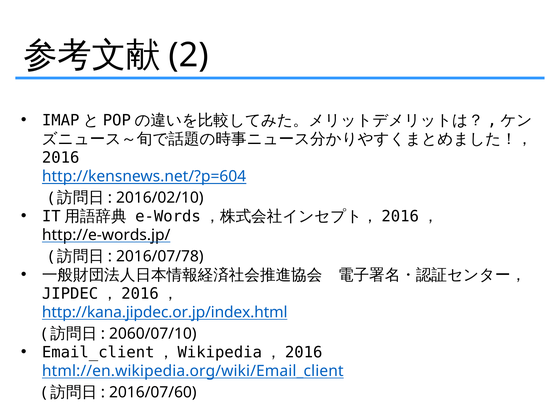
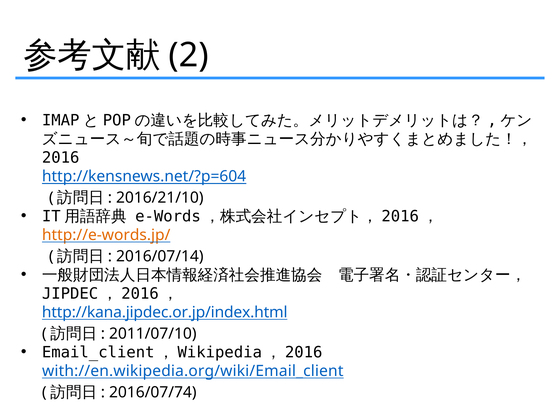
2016/02/10: 2016/02/10 -> 2016/21/10 (160, 198)
http://e-words.jp/ colour: black -> orange (106, 235)
2016/07/78: 2016/07/78 -> 2016/07/14 (160, 256)
2060/07/10: 2060/07/10 -> 2011/07/10 (153, 334)
html://en.wikipedia.org/wiki/Email_client: html://en.wikipedia.org/wiki/Email_client -> with://en.wikipedia.org/wiki/Email_client (193, 371)
2016/07/60: 2016/07/60 -> 2016/07/74 (153, 392)
